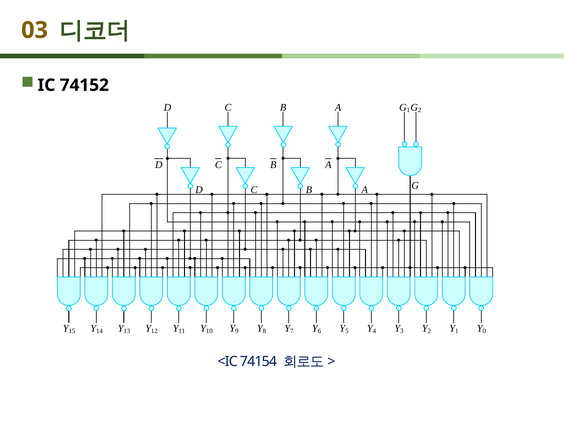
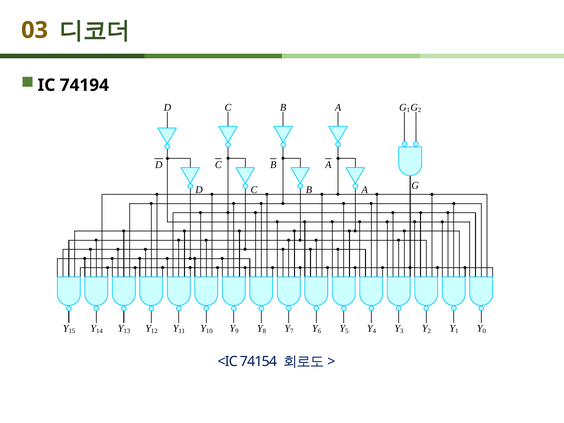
74152: 74152 -> 74194 (84, 85)
